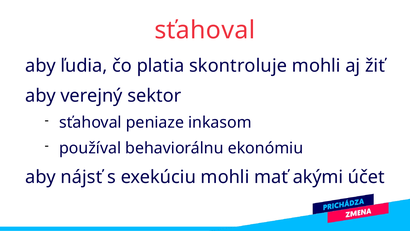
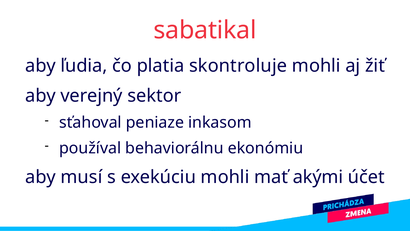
sťahoval: sťahoval -> sabatikal (205, 30)
nájsť: nájsť -> musí (81, 177)
